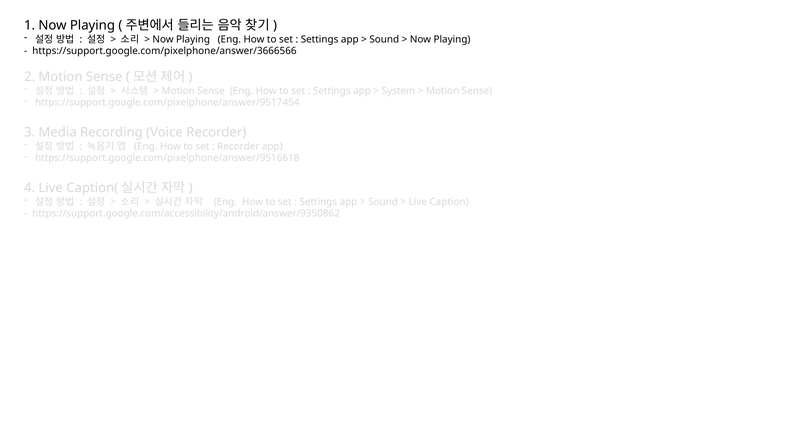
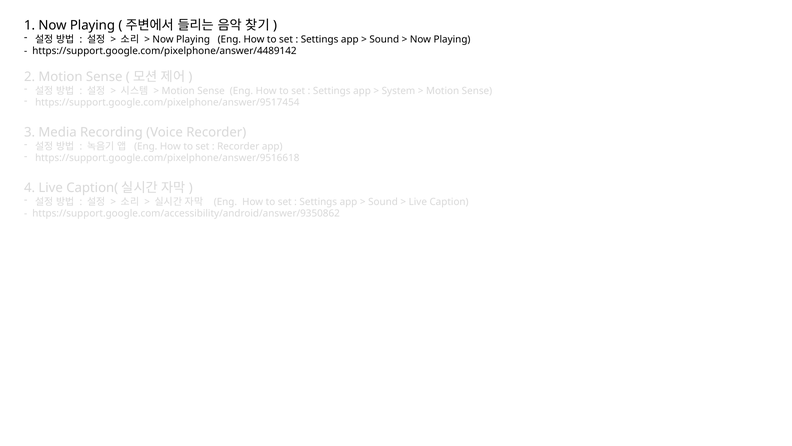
https://support.google.com/pixelphone/answer/3666566: https://support.google.com/pixelphone/answer/3666566 -> https://support.google.com/pixelphone/answer/4489142 (164, 51)
